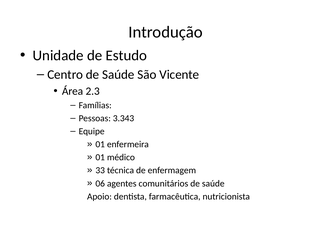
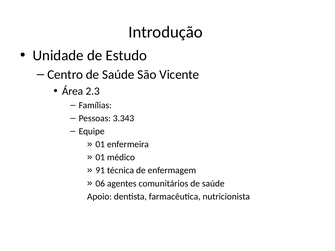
33: 33 -> 91 (100, 171)
